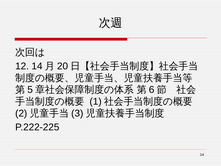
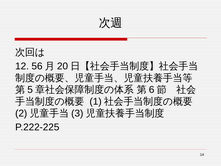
12 14: 14 -> 56 (37, 66)
